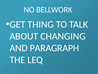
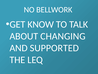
THING: THING -> KNOW (41, 24)
PARAGRAPH: PARAGRAPH -> SUPPORTED (54, 48)
